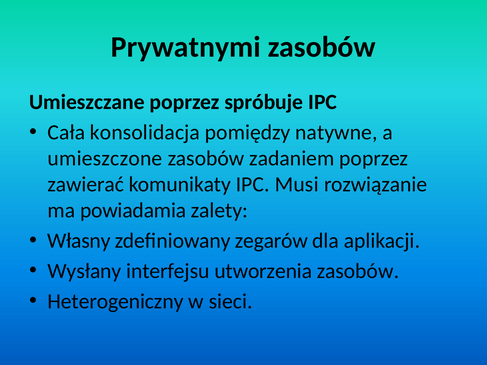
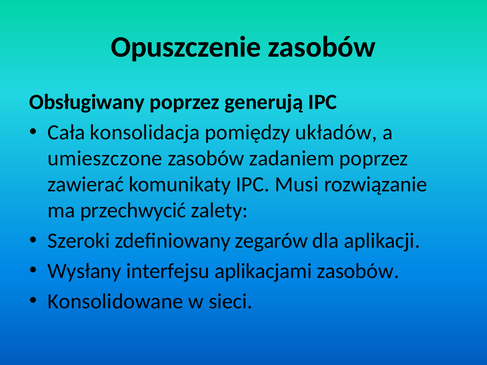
Prywatnymi: Prywatnymi -> Opuszczenie (186, 47)
Umieszczane: Umieszczane -> Obsługiwany (87, 102)
spróbuje: spróbuje -> generują (264, 102)
natywne: natywne -> układów (336, 133)
powiadamia: powiadamia -> przechwycić (133, 211)
Własny: Własny -> Szeroki (79, 241)
utworzenia: utworzenia -> aplikacjami (263, 271)
Heterogeniczny: Heterogeniczny -> Konsolidowane (115, 302)
